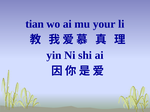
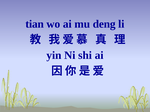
your: your -> deng (104, 24)
